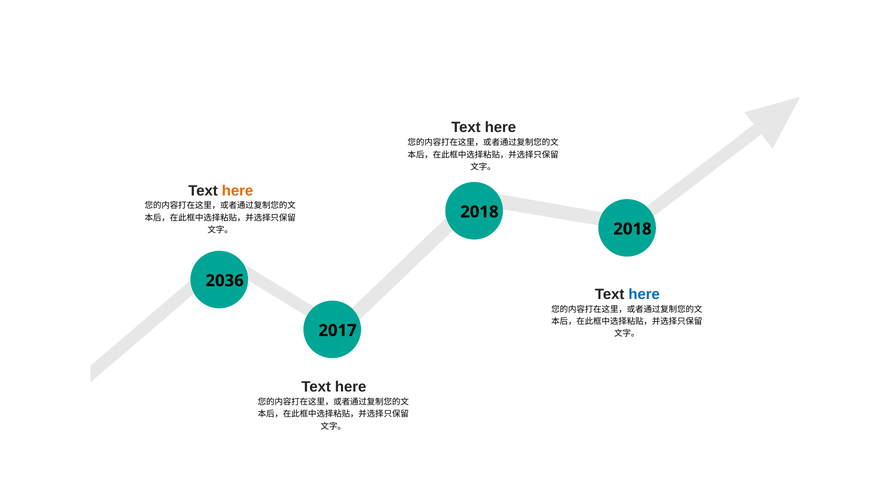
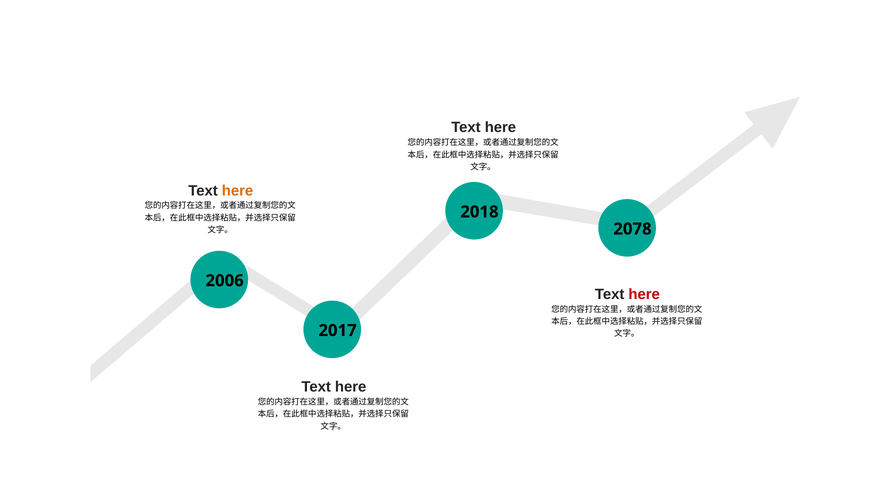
2018: 2018 -> 2078 (632, 229)
2036: 2036 -> 2006 (225, 281)
here colour: blue -> red (644, 294)
